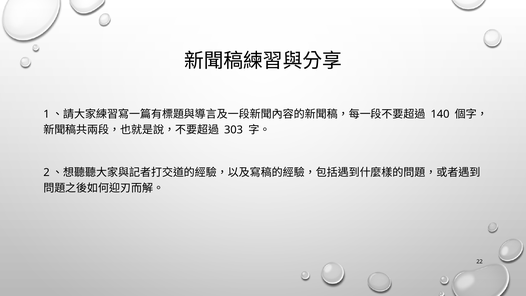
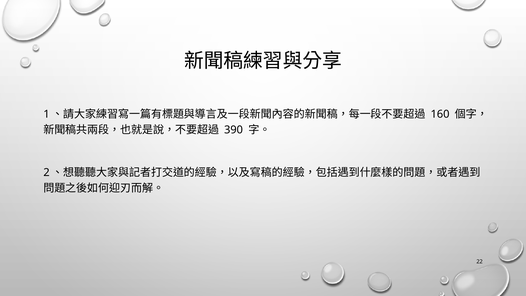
140: 140 -> 160 (440, 114)
303: 303 -> 390 (234, 130)
